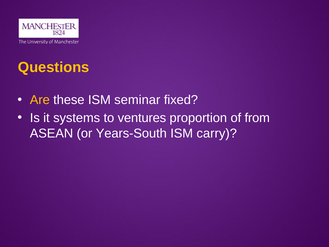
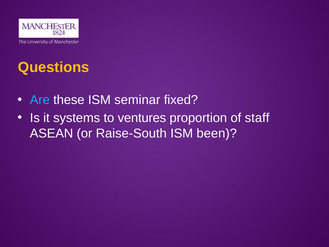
Are colour: yellow -> light blue (40, 100)
from: from -> staff (257, 118)
Years-South: Years-South -> Raise-South (131, 133)
carry: carry -> been (217, 133)
